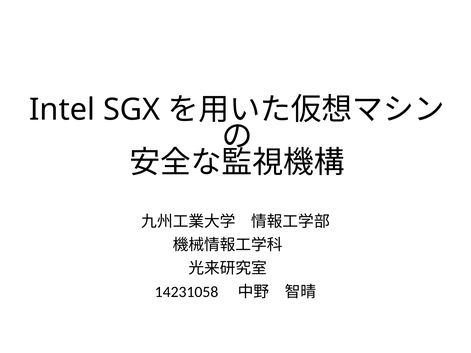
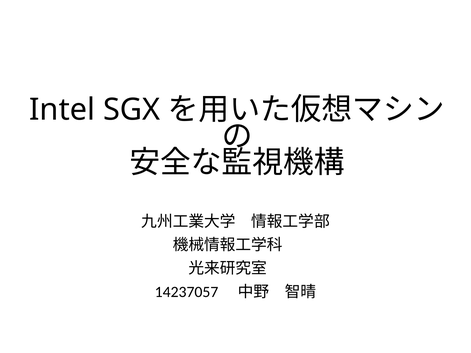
14231058: 14231058 -> 14237057 (187, 292)
